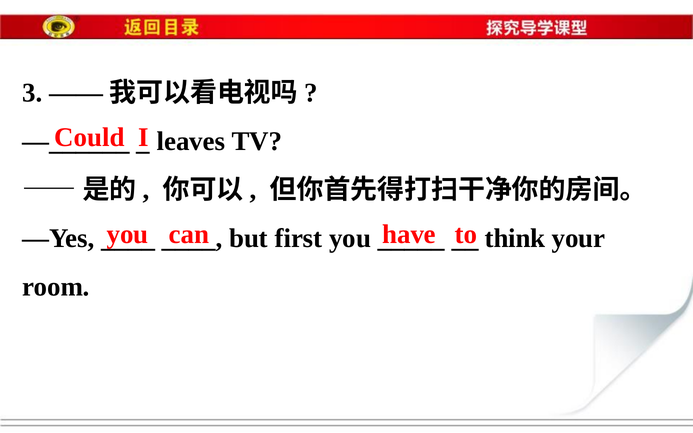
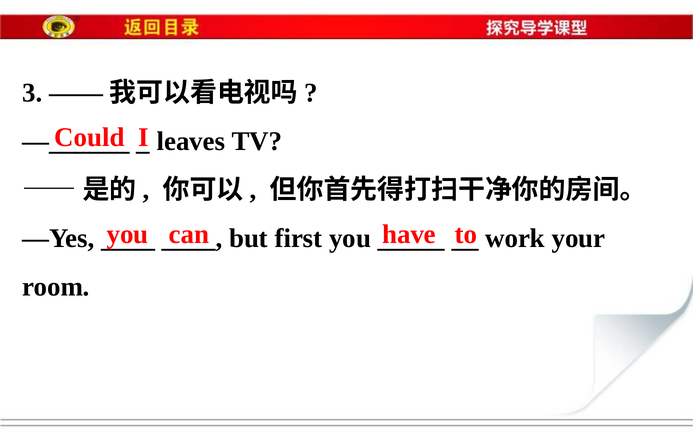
think: think -> work (515, 238)
